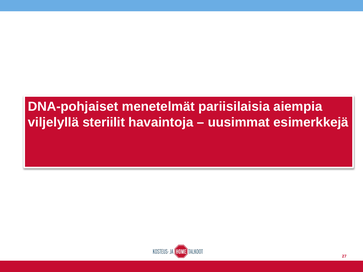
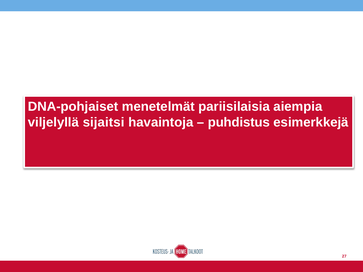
steriilit: steriilit -> sijaitsi (104, 122)
uusimmat: uusimmat -> puhdistus (239, 122)
